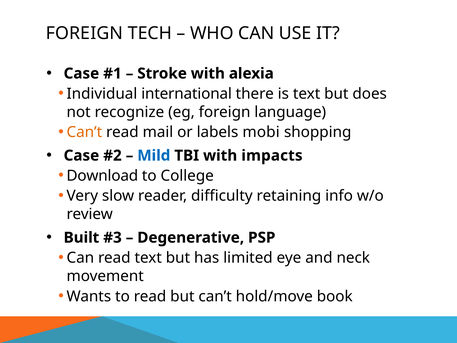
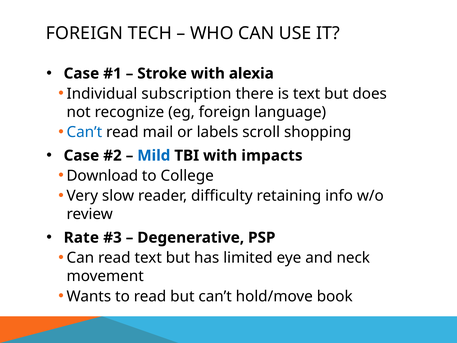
international: international -> subscription (186, 94)
Can’t colour: orange -> blue (84, 132)
mobi: mobi -> scroll (261, 132)
Built: Built -> Rate (81, 237)
